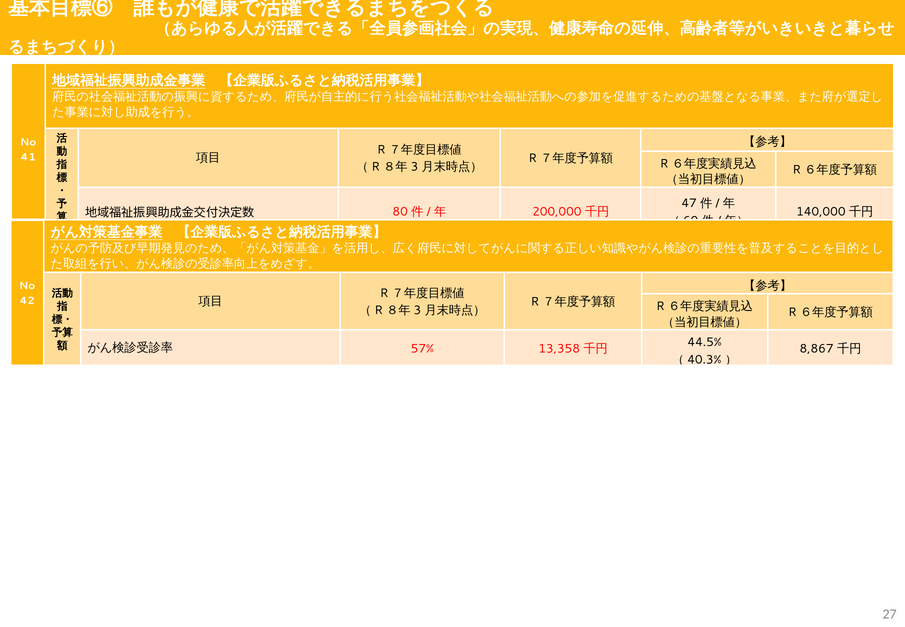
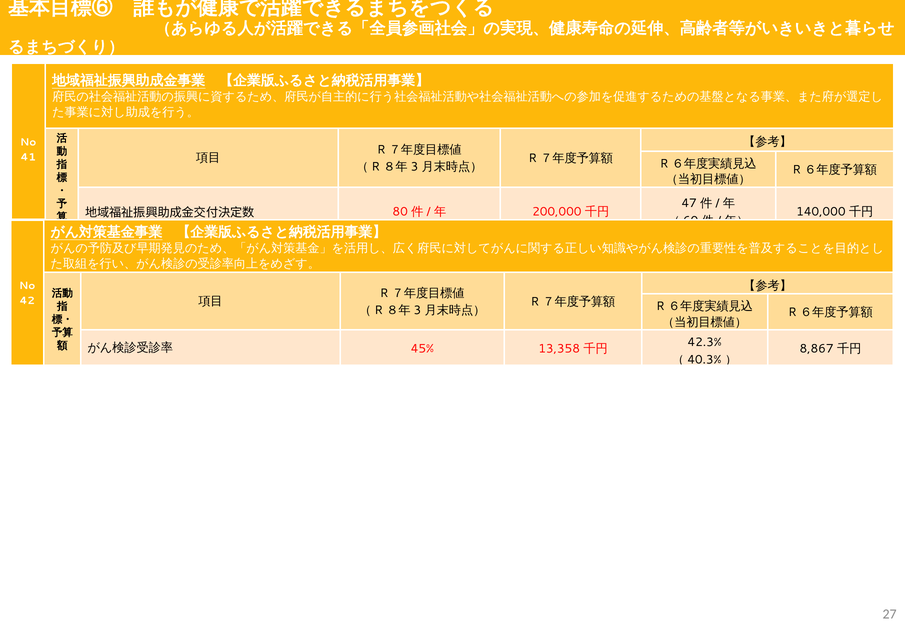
44.5%: 44.5% -> 42.3% (705, 342)
57%: 57% -> 45% (422, 348)
